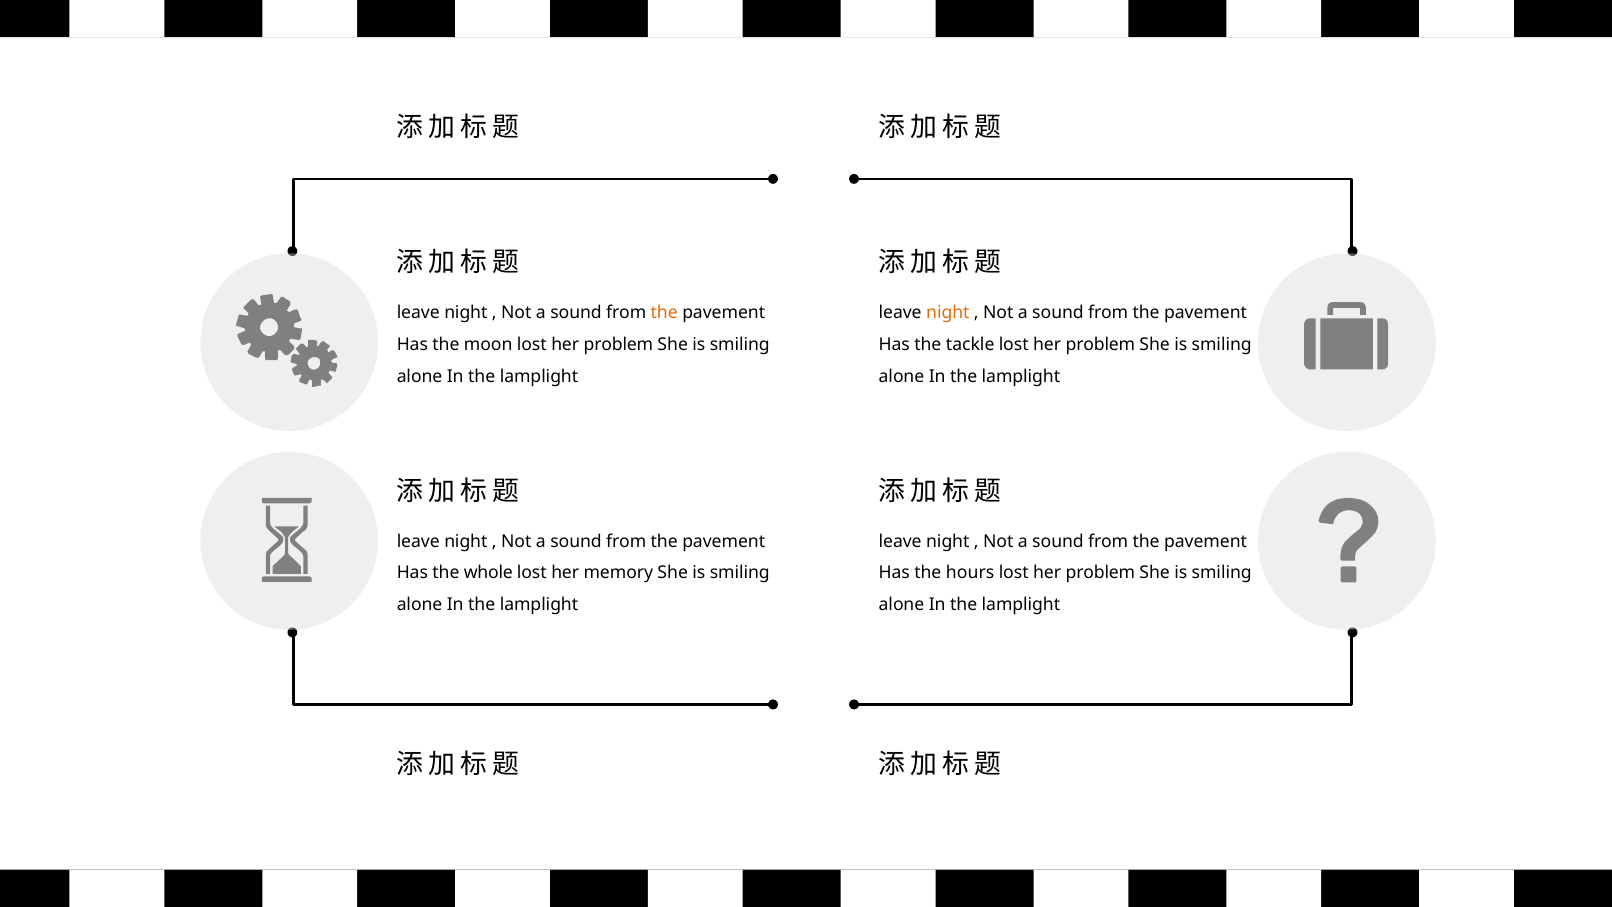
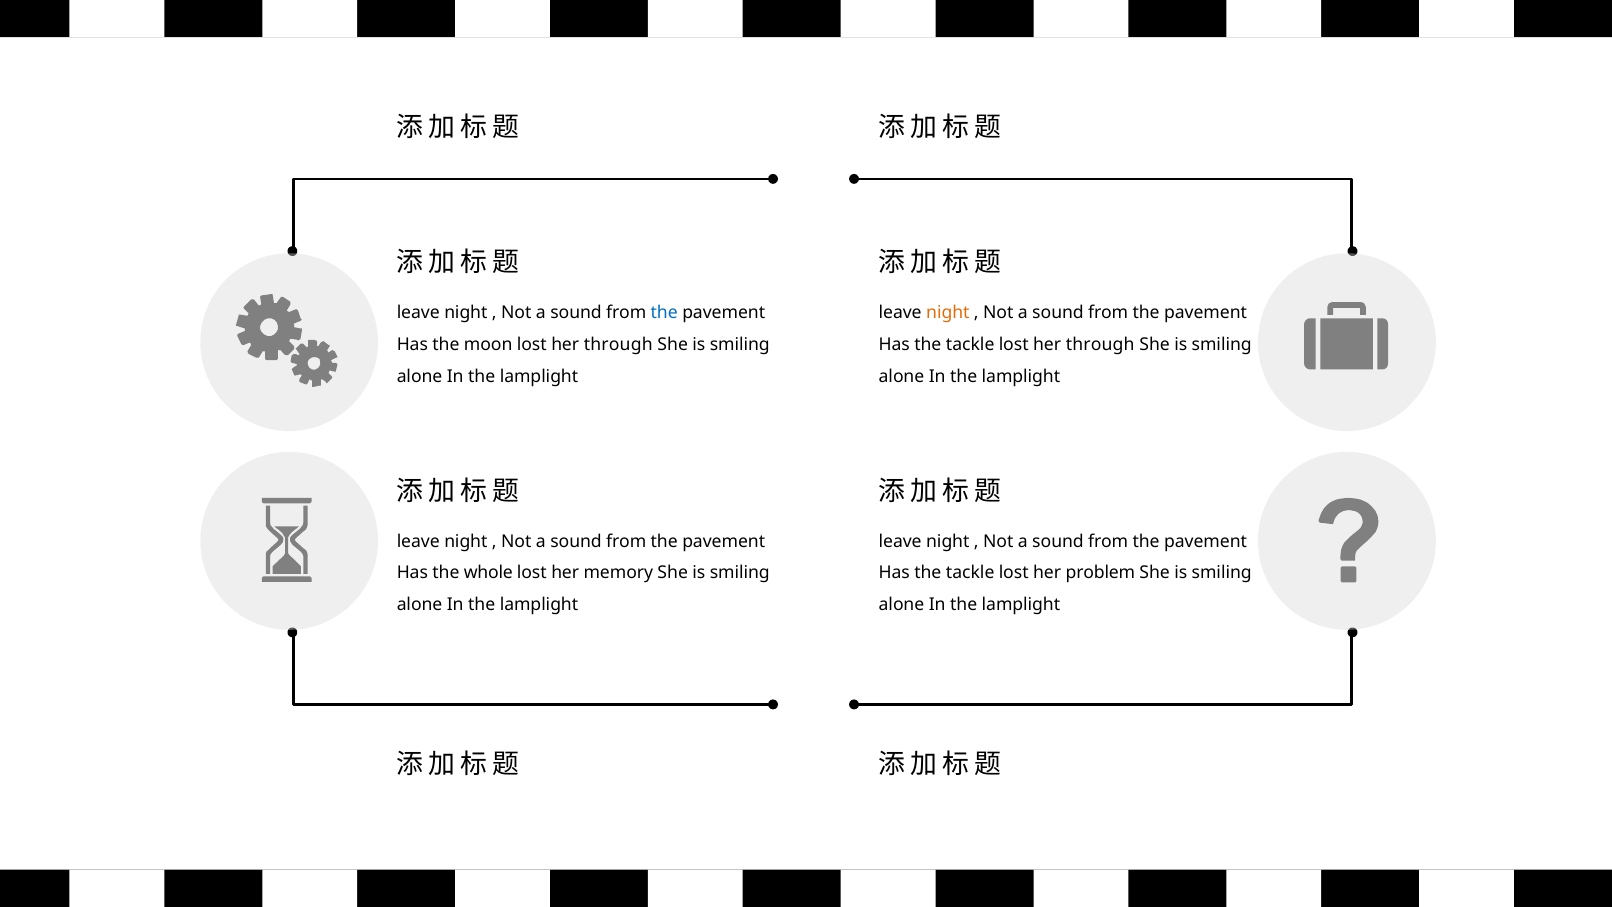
the colour: orange -> blue (664, 313)
moon lost her problem: problem -> through (618, 345)
problem: problem -> through (1100, 345)
hours: hours -> tackle (970, 573)
